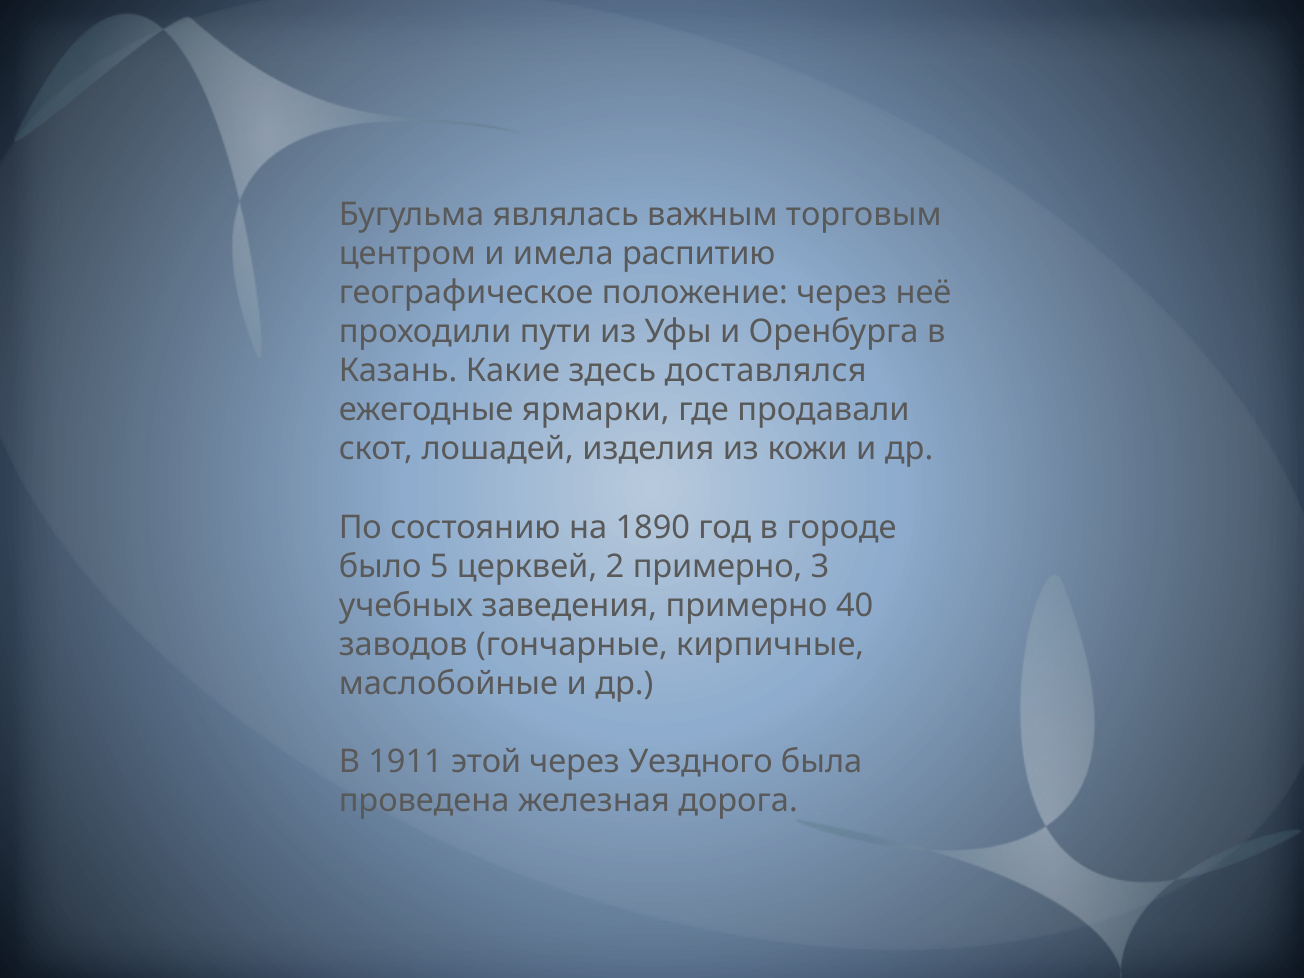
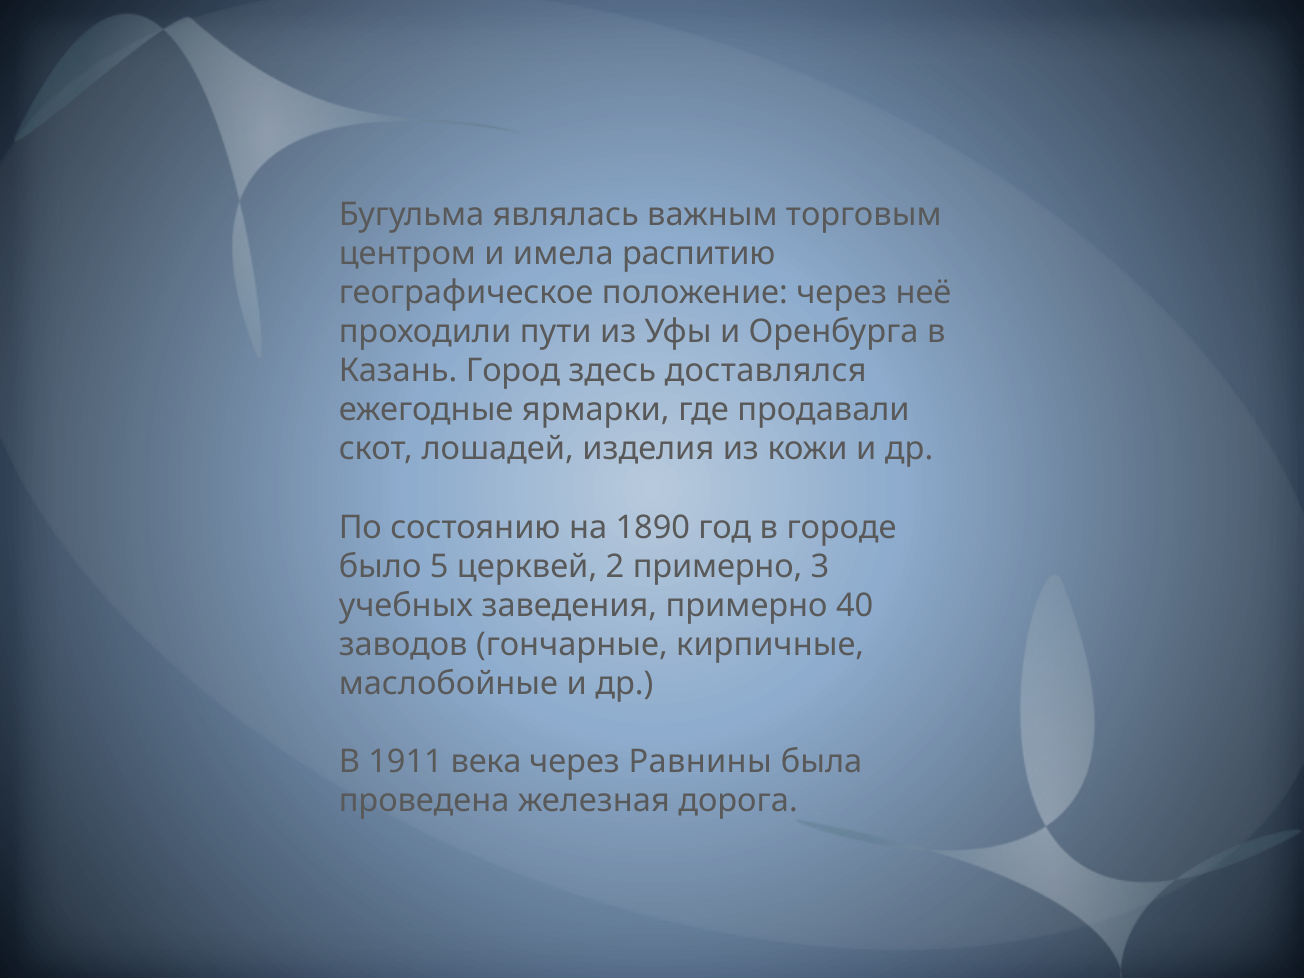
Какие: Какие -> Город (513, 371)
этой: этой -> века (486, 762)
Уездного: Уездного -> Равнины (700, 762)
